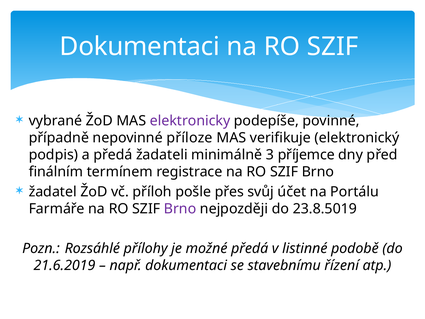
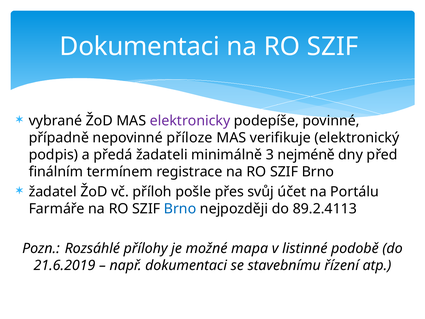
příjemce: příjemce -> nejméně (306, 155)
Brno colour: purple -> blue (180, 209)
23.8.5019: 23.8.5019 -> 89.2.4113 (325, 209)
možné předá: předá -> mapa (250, 248)
